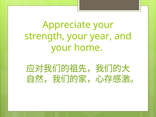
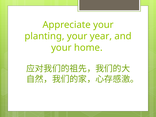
strength: strength -> planting (44, 36)
